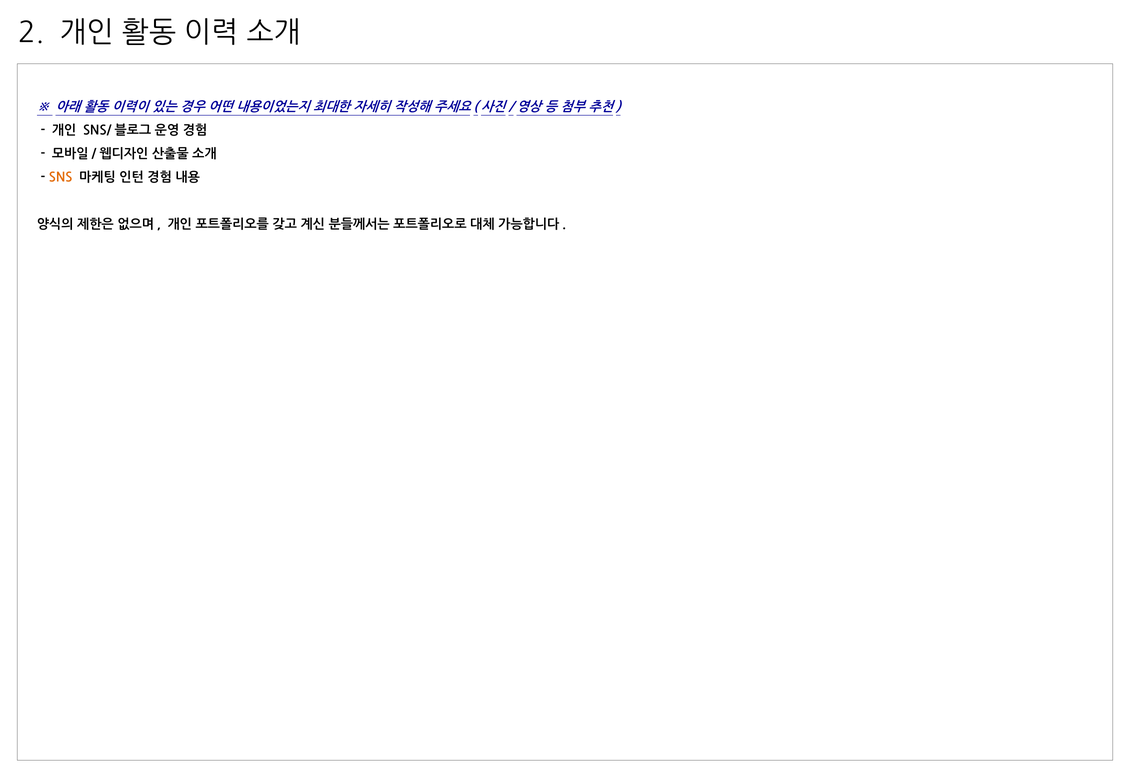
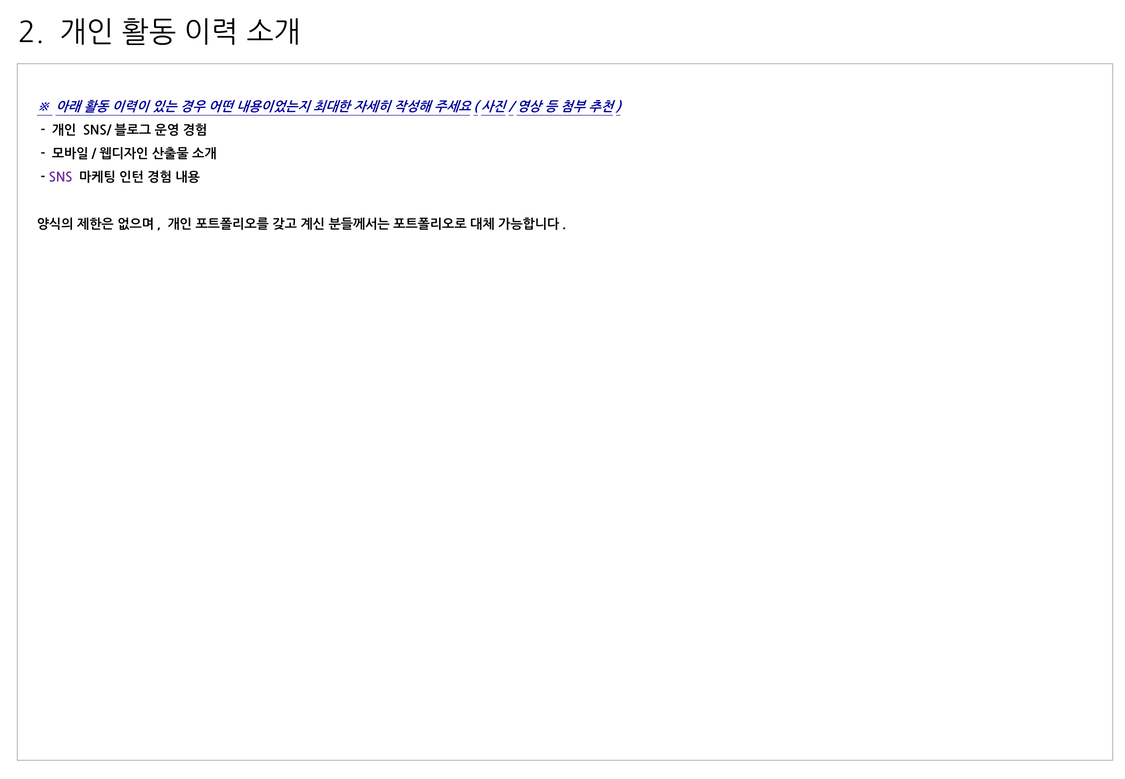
SNS colour: orange -> purple (61, 177)
